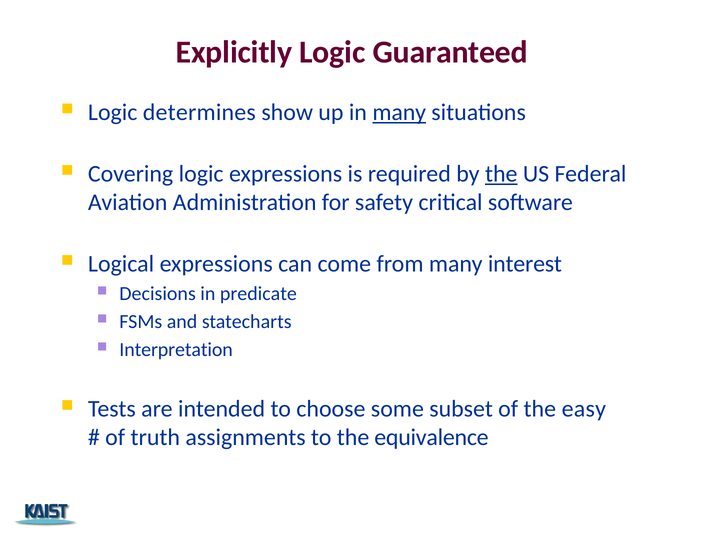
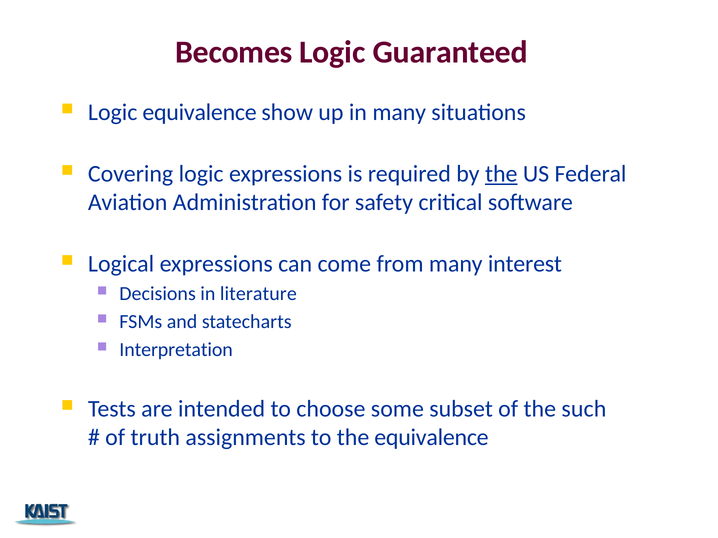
Explicitly: Explicitly -> Becomes (234, 52)
Logic determines: determines -> equivalence (200, 112)
many underline: present -> none (399, 112)
predicate: predicate -> literature (258, 294)
easy: easy -> such (584, 409)
